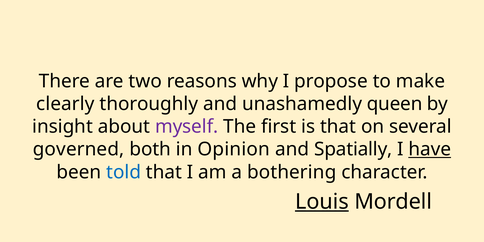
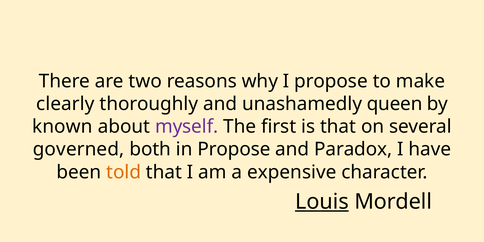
insight: insight -> known (62, 127)
in Opinion: Opinion -> Propose (234, 149)
Spatially: Spatially -> Paradox (353, 149)
have underline: present -> none (430, 149)
told colour: blue -> orange (124, 172)
bothering: bothering -> expensive (292, 172)
